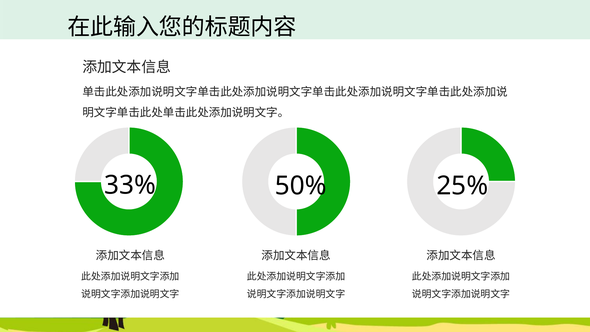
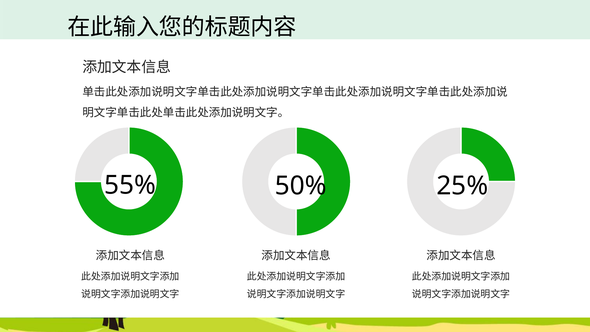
33%: 33% -> 55% (130, 185)
